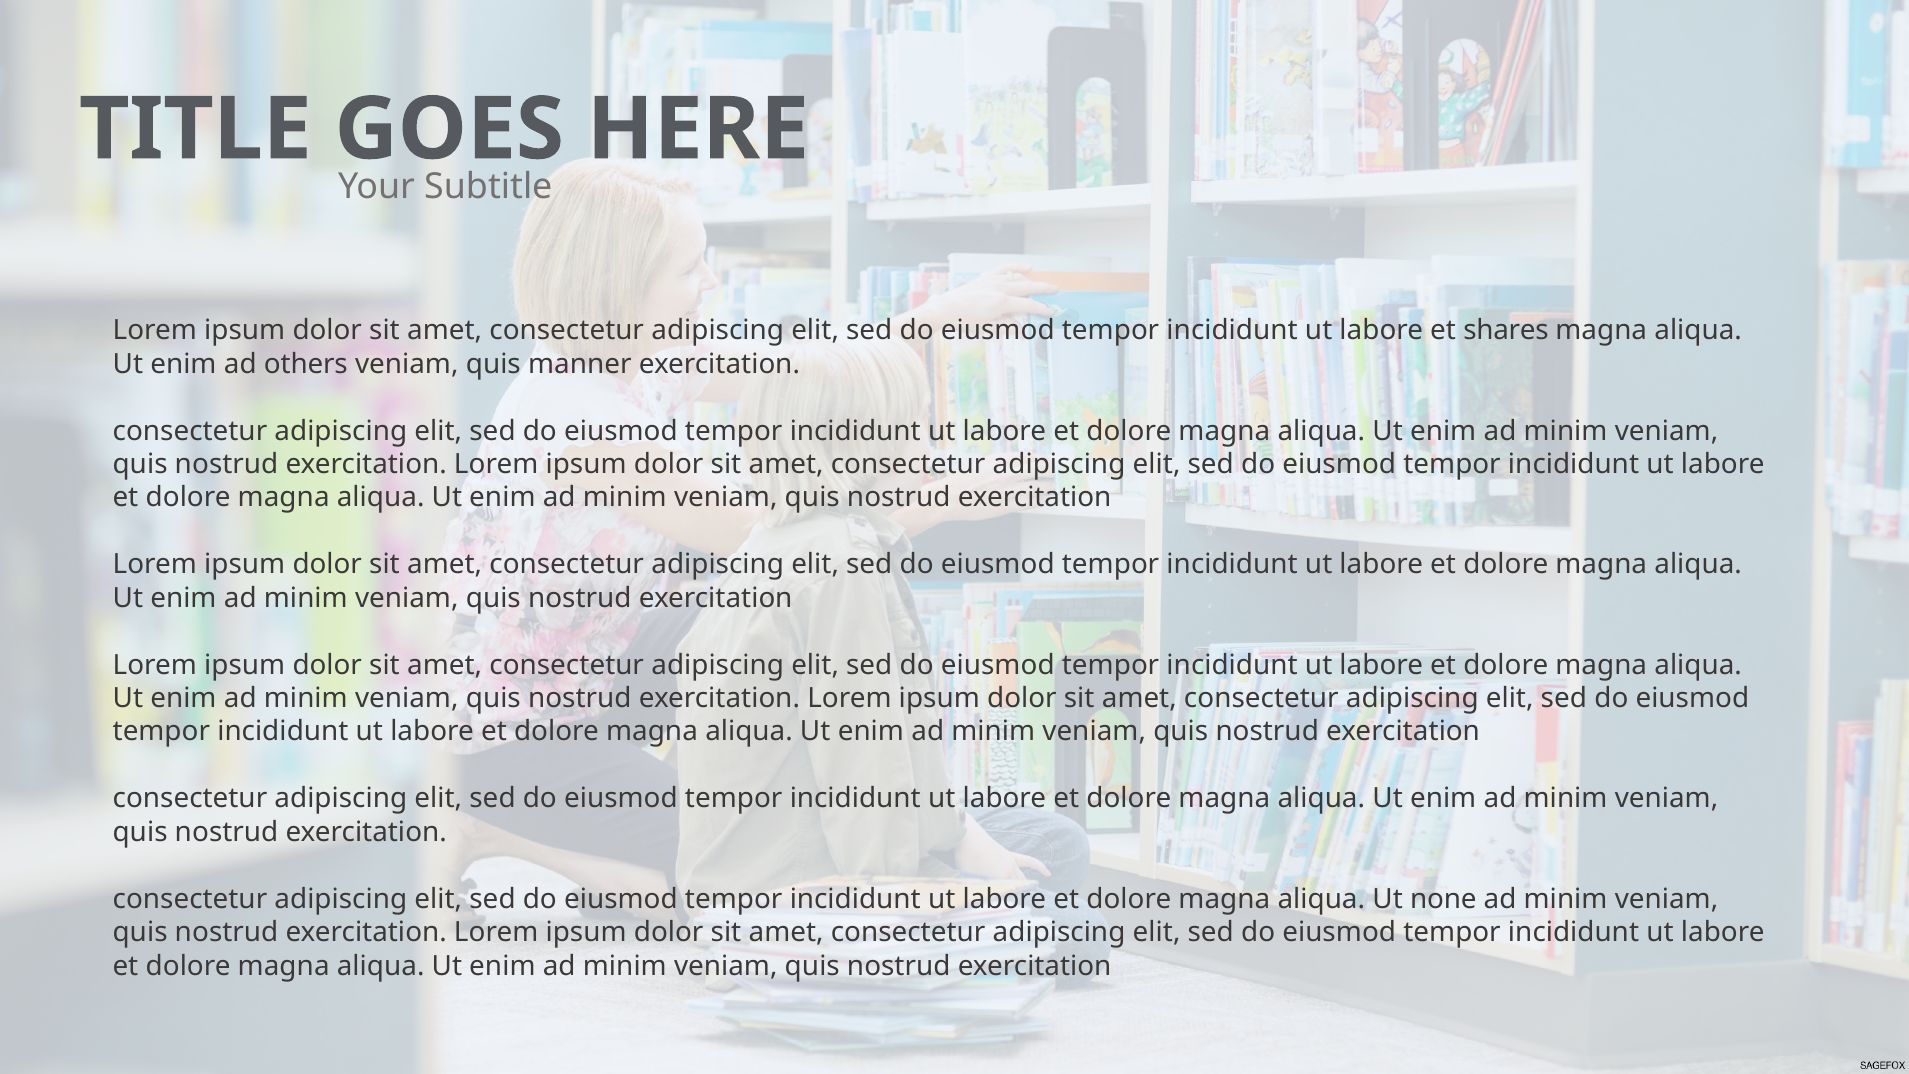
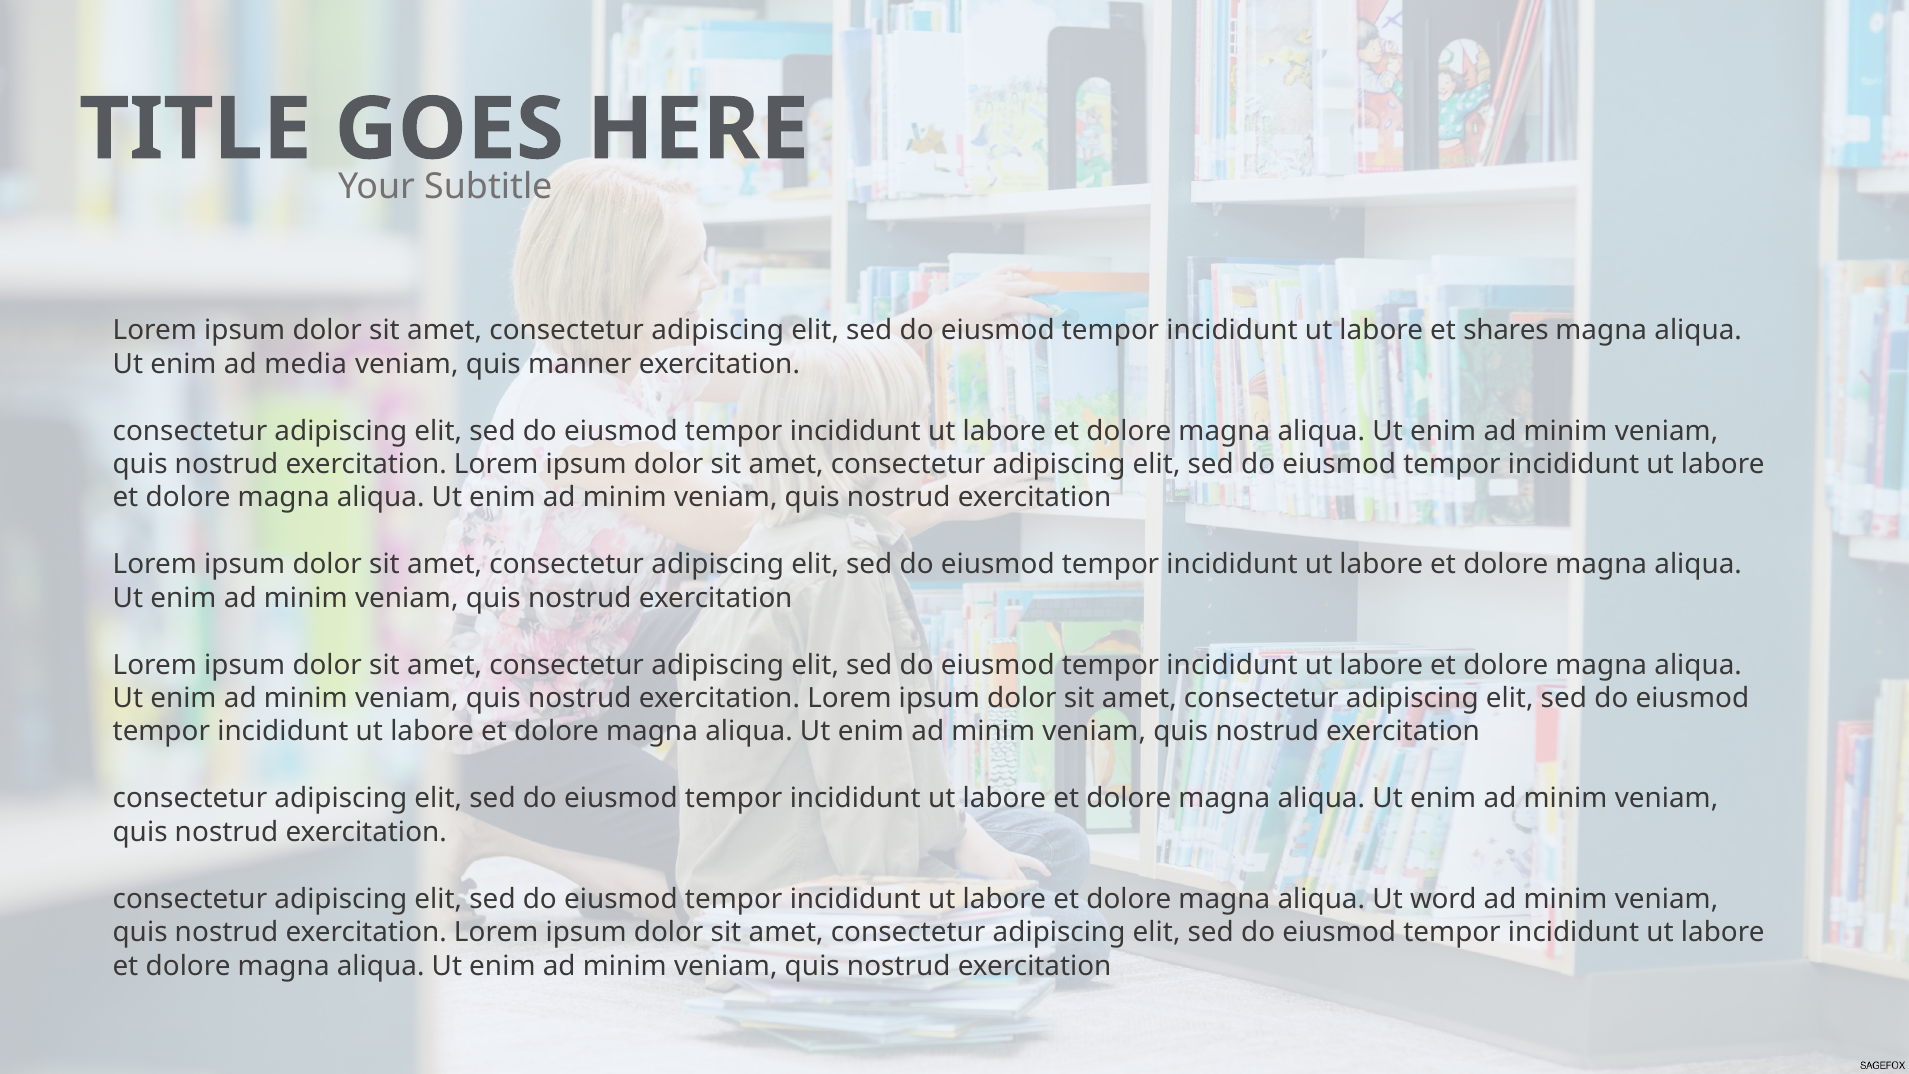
others: others -> media (306, 364)
none: none -> word (1443, 899)
